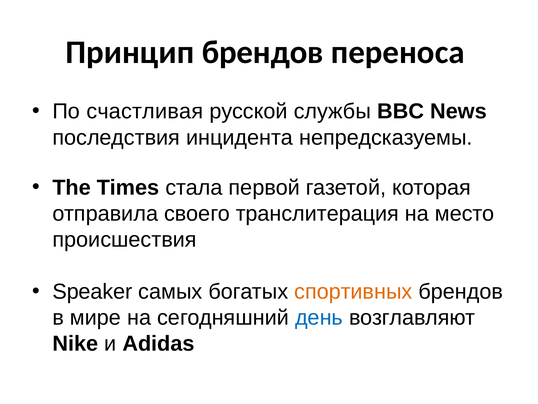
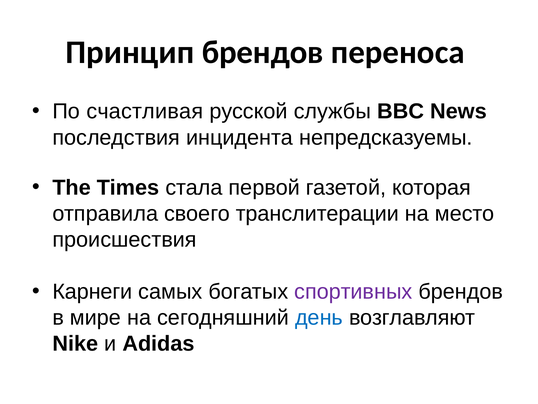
транслитерация: транслитерация -> транслитерации (317, 213)
Speaker: Speaker -> Карнеги (92, 291)
спортивных colour: orange -> purple (353, 291)
